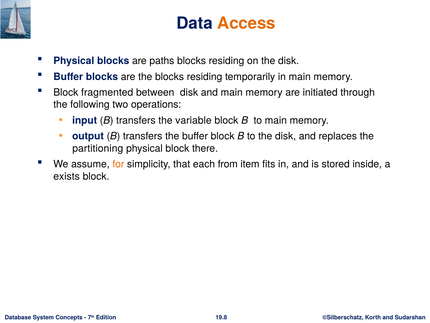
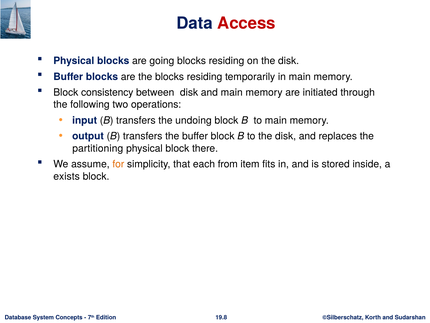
Access colour: orange -> red (246, 23)
paths: paths -> going (162, 61)
fragmented: fragmented -> consistency (107, 92)
variable: variable -> undoing (193, 120)
